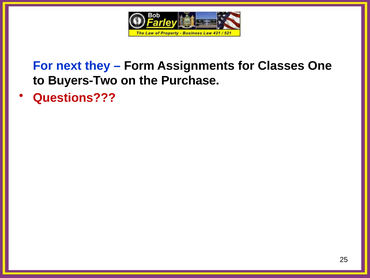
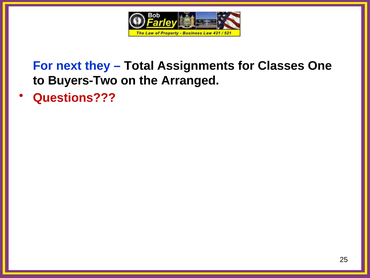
Form: Form -> Total (139, 66)
Purchase: Purchase -> Arranged (190, 80)
